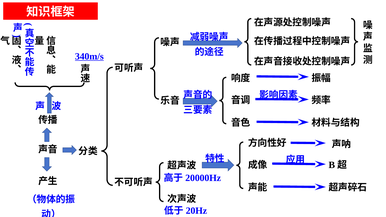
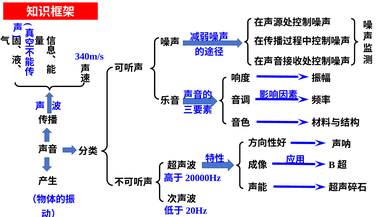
340m/s underline: present -> none (89, 56)
